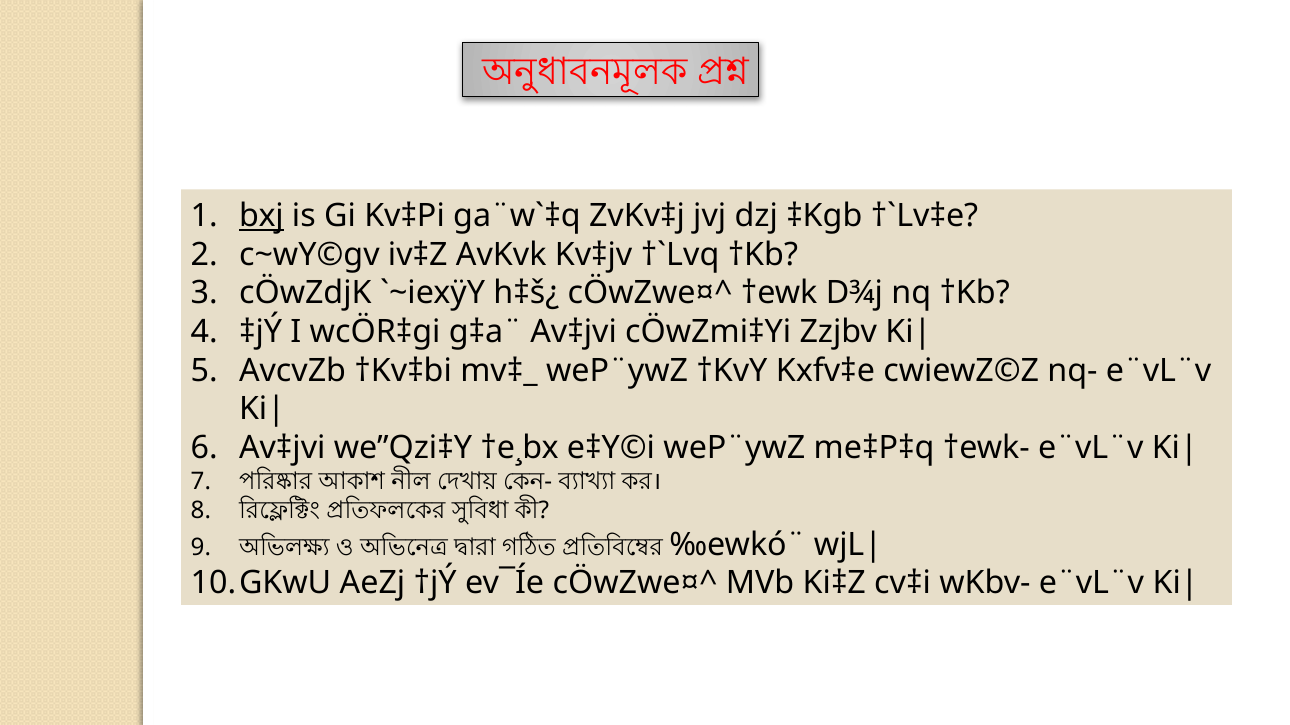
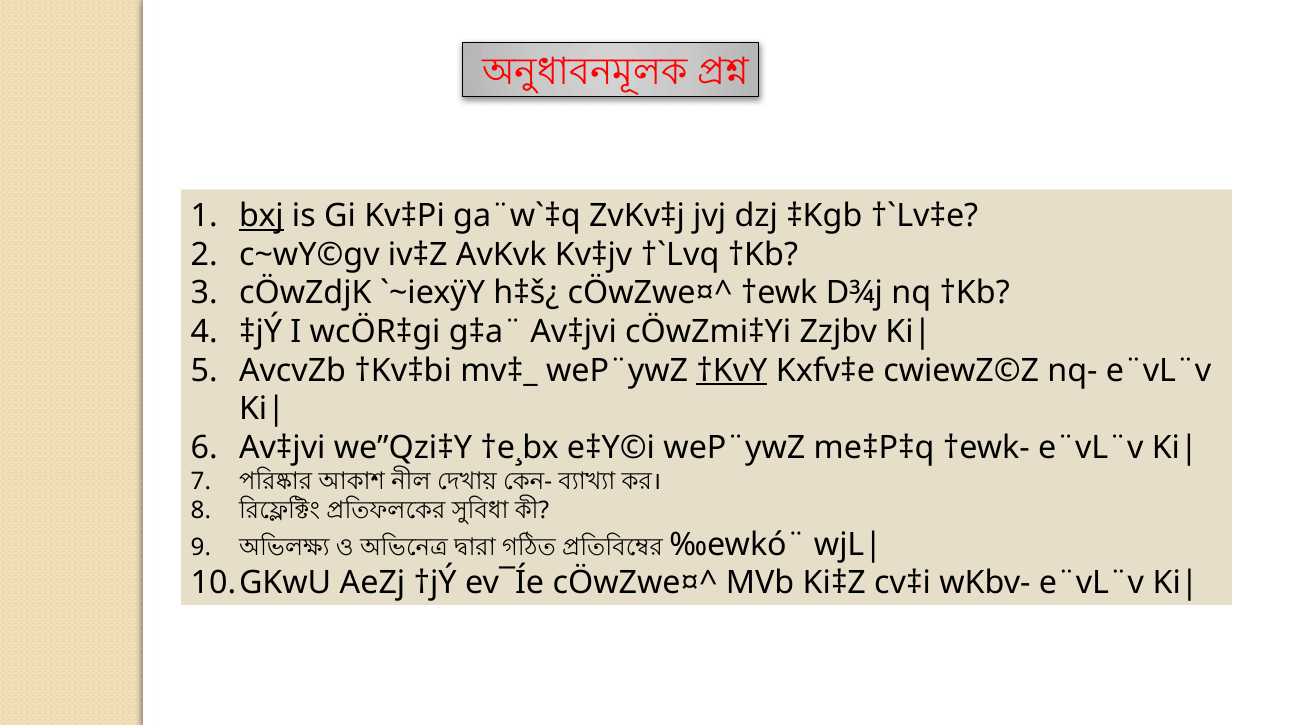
†KvY underline: none -> present (732, 371)
